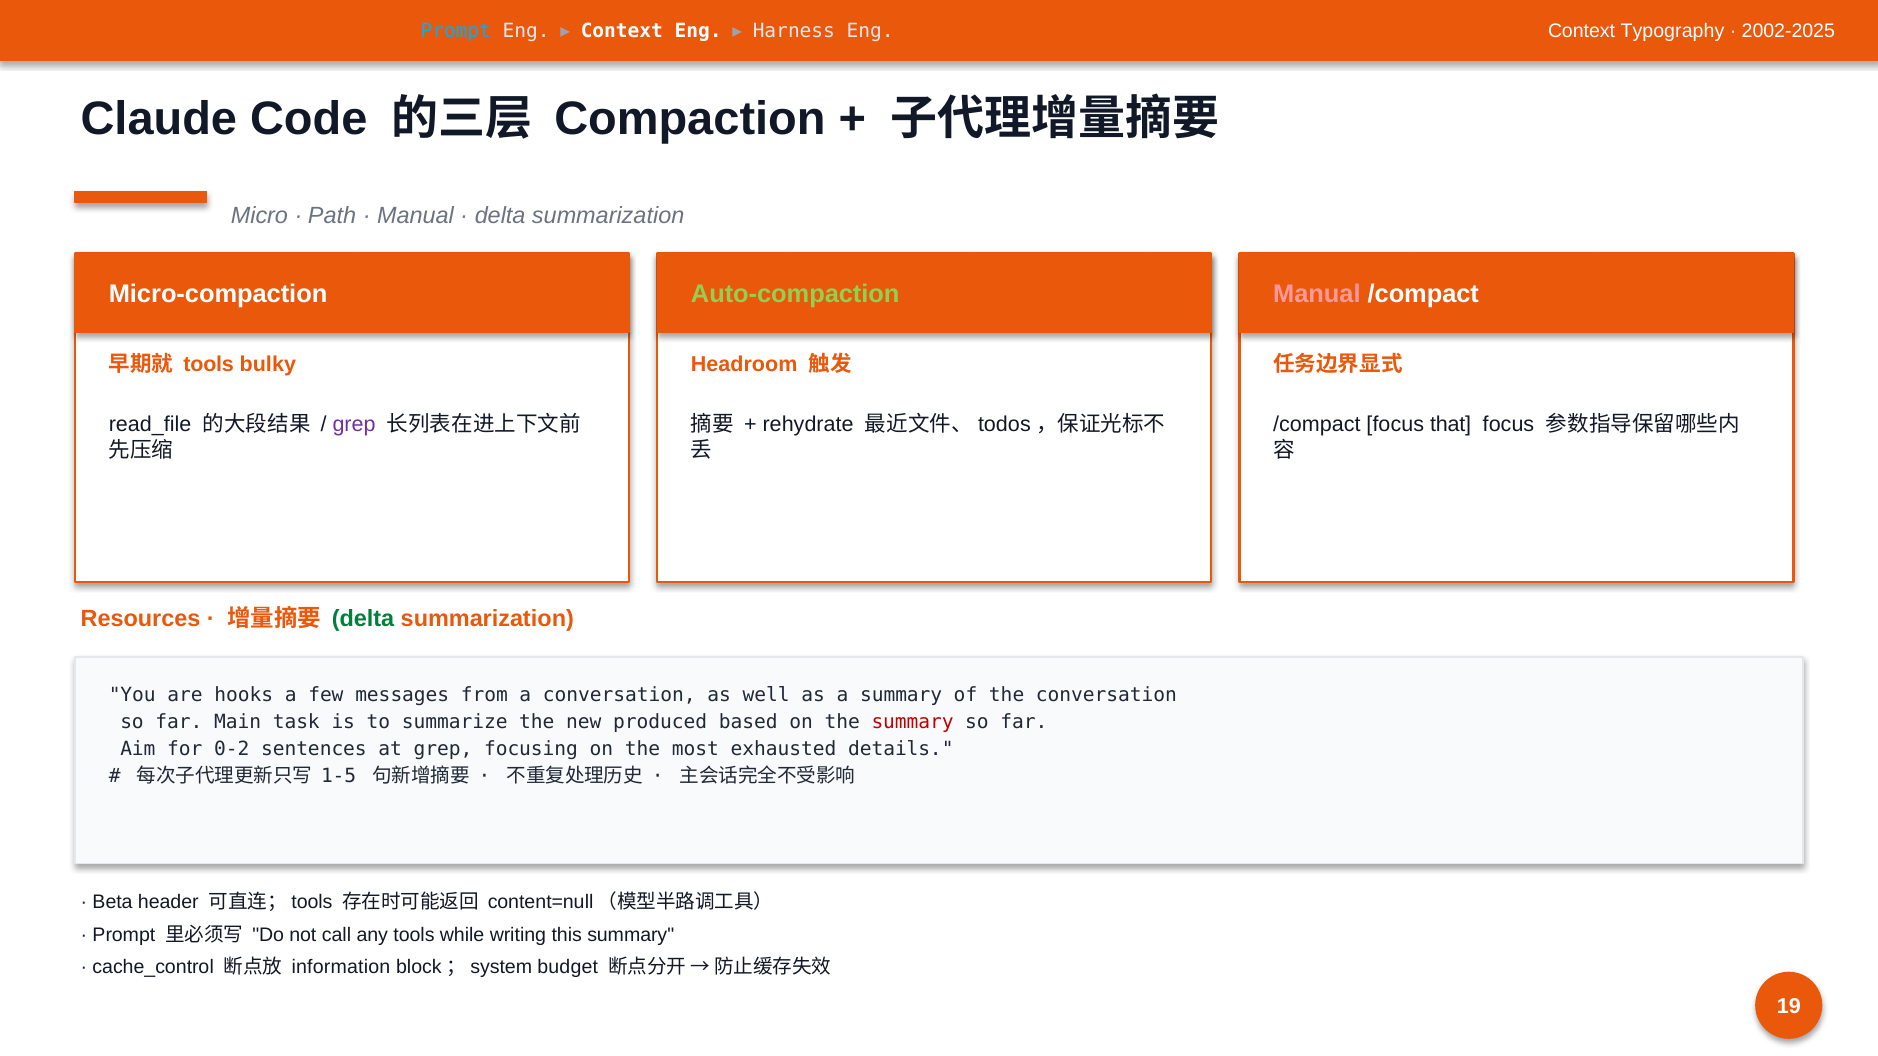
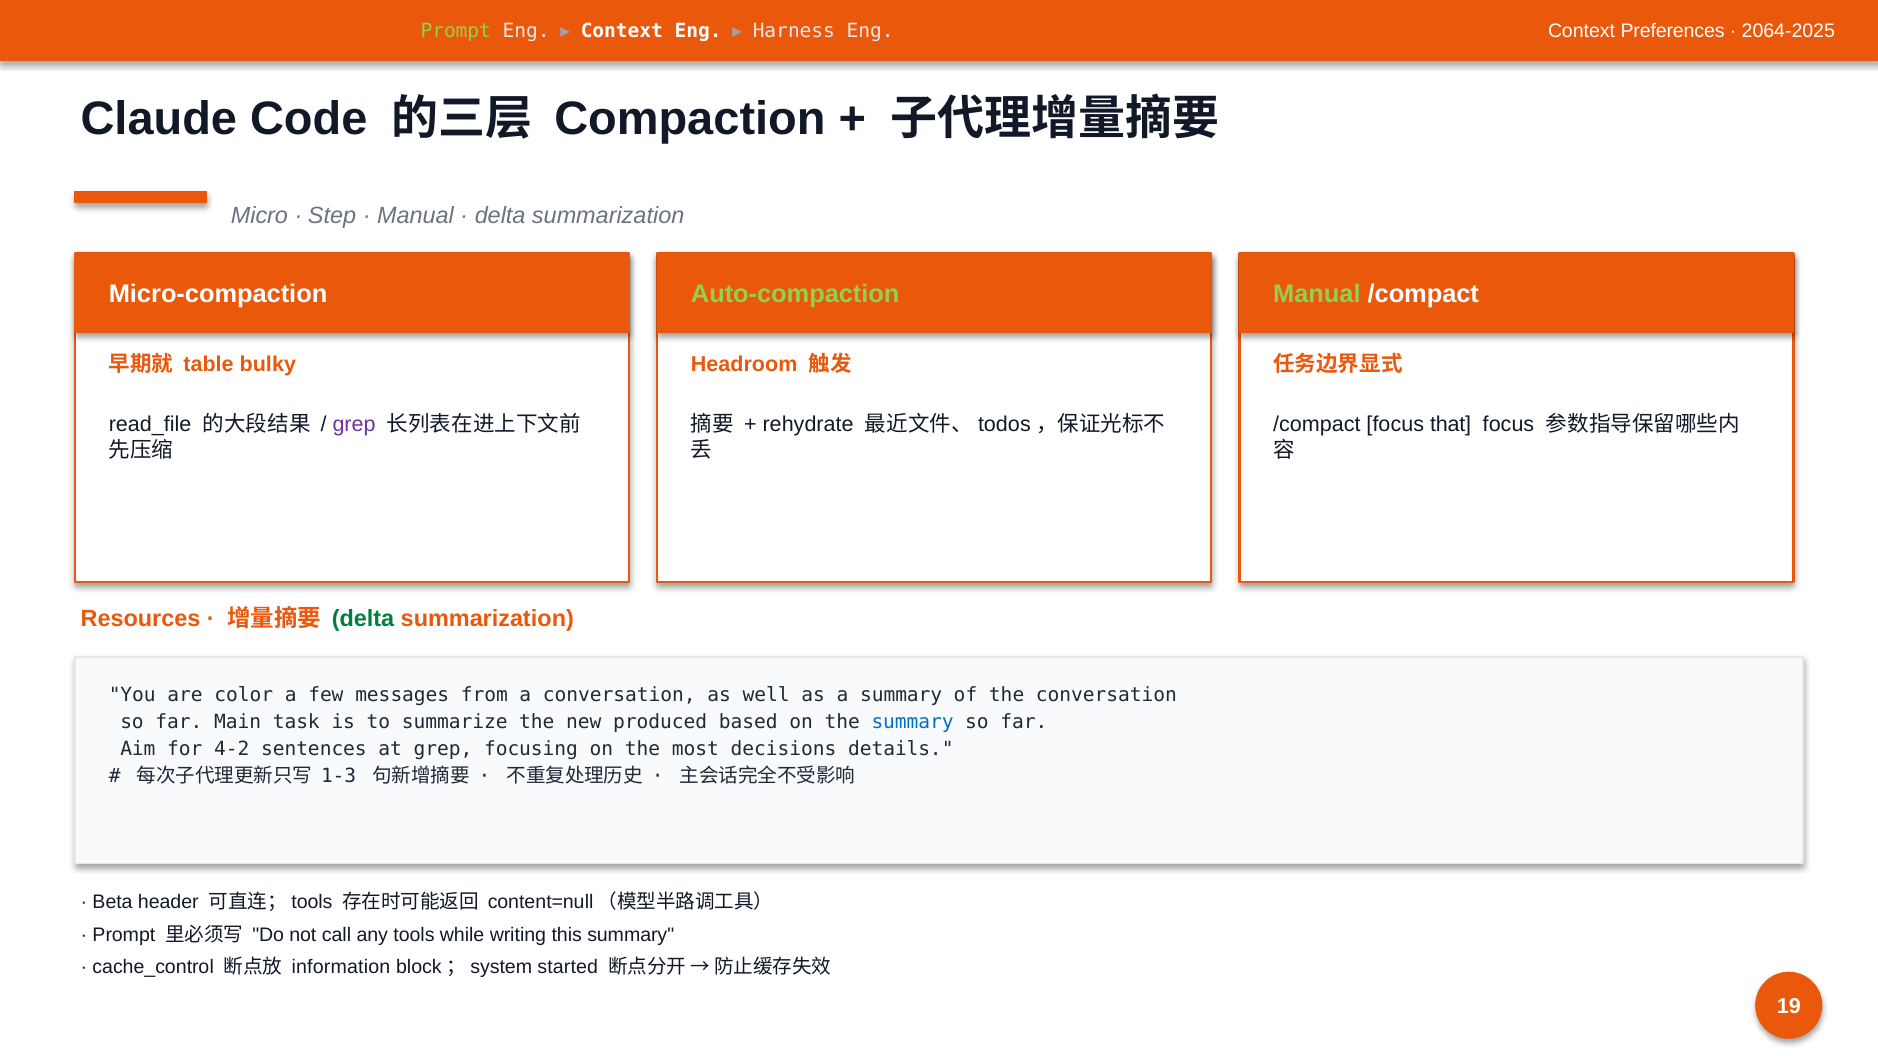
Prompt colour: light blue -> light green (456, 31)
Typography: Typography -> Preferences (1673, 31)
2002-2025: 2002-2025 -> 2064-2025 (1788, 31)
Path: Path -> Step (332, 216)
Manual colour: pink -> light green (1317, 295)
tools: tools -> table (209, 365)
hooks: hooks -> color (244, 695)
summary colour: red -> blue (913, 722)
0-2: 0-2 -> 4-2 (232, 749)
exhausted: exhausted -> decisions (783, 749)
1-5: 1-5 -> 1-3 (339, 776)
budget: budget -> started (568, 968)
